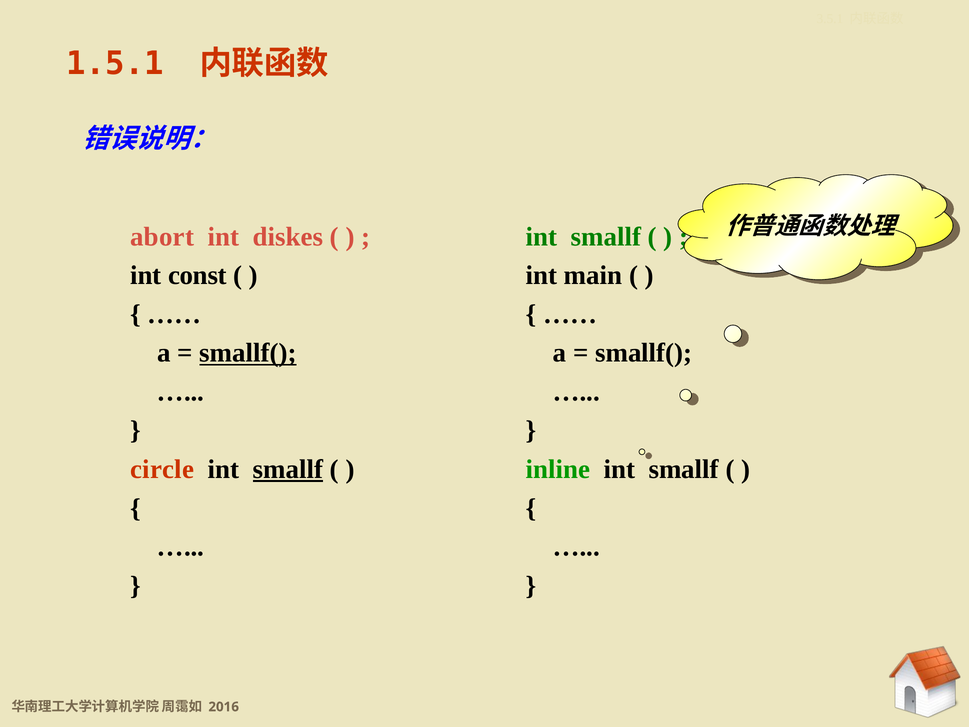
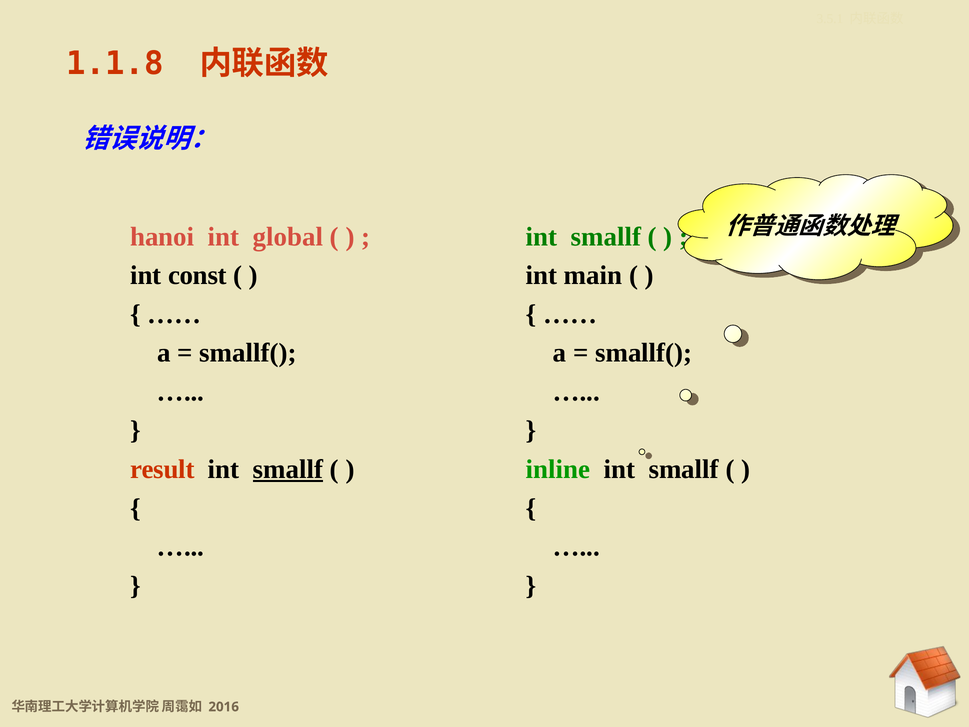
1.5.1: 1.5.1 -> 1.1.8 (115, 63)
abort: abort -> hanoi (162, 237)
diskes: diskes -> global (288, 237)
smallf( underline: present -> none (248, 353)
circle: circle -> result (162, 469)
